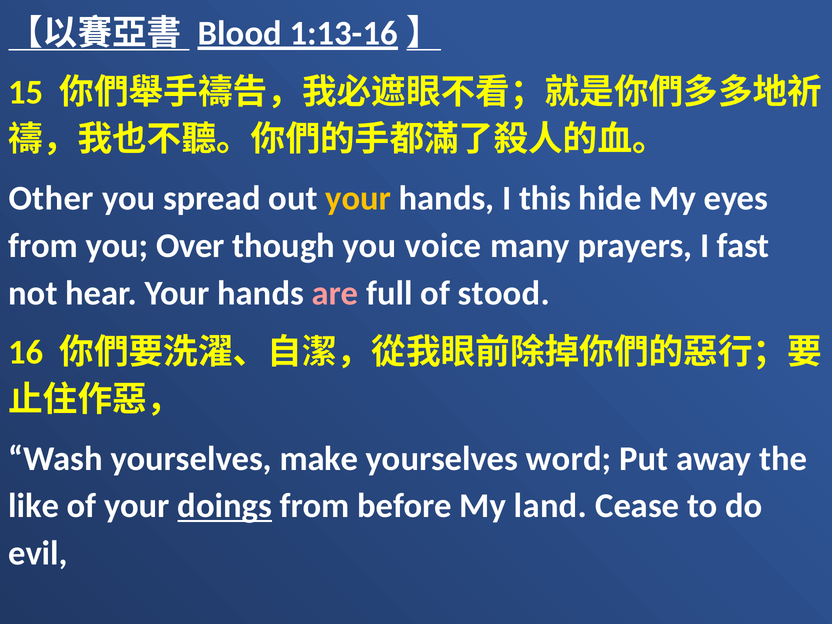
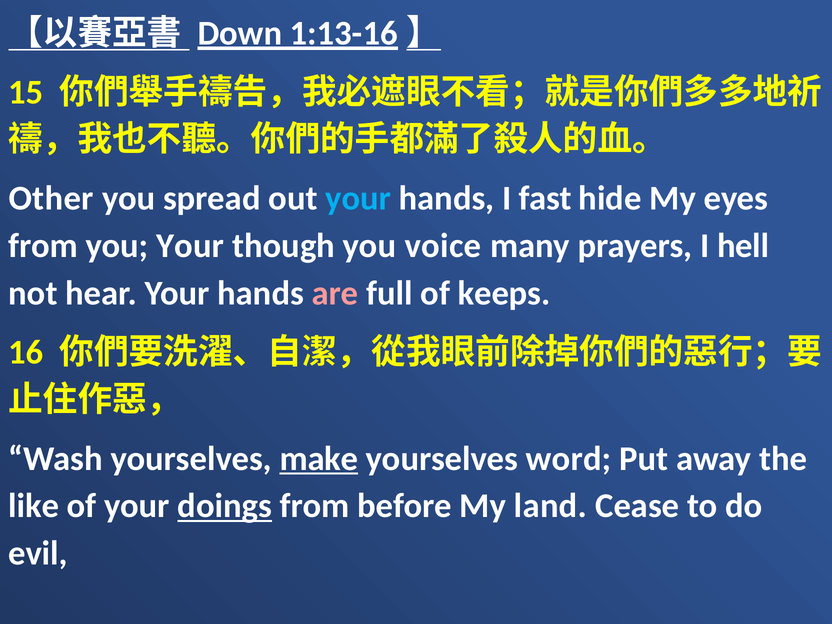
Blood: Blood -> Down (240, 33)
your colour: yellow -> light blue (358, 198)
this: this -> fast (545, 198)
you Over: Over -> Your (190, 246)
fast: fast -> hell (743, 246)
stood: stood -> keeps (504, 293)
make underline: none -> present (319, 459)
